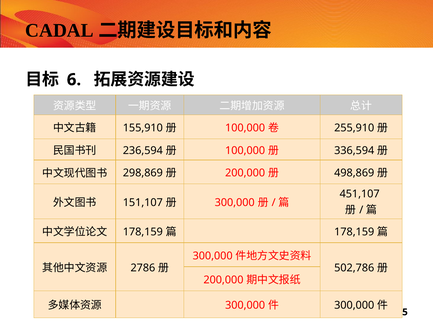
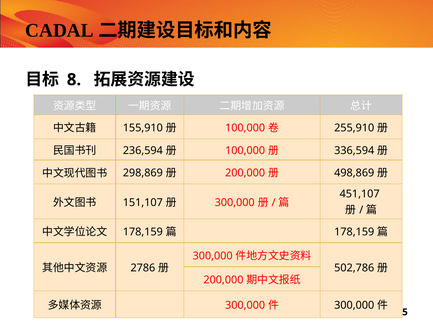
6: 6 -> 8 (74, 80)
